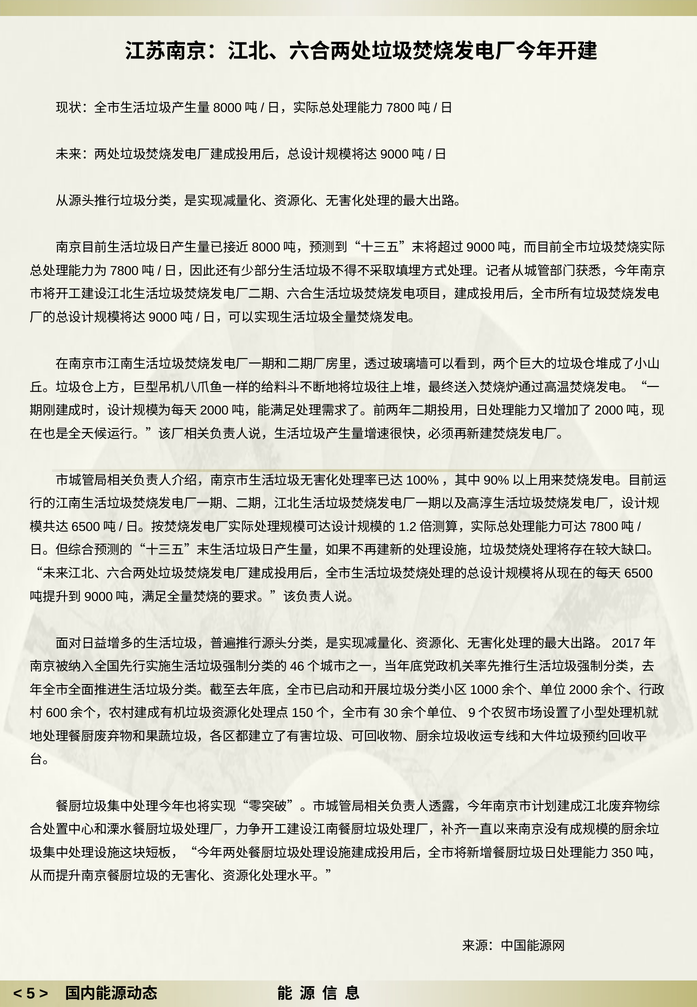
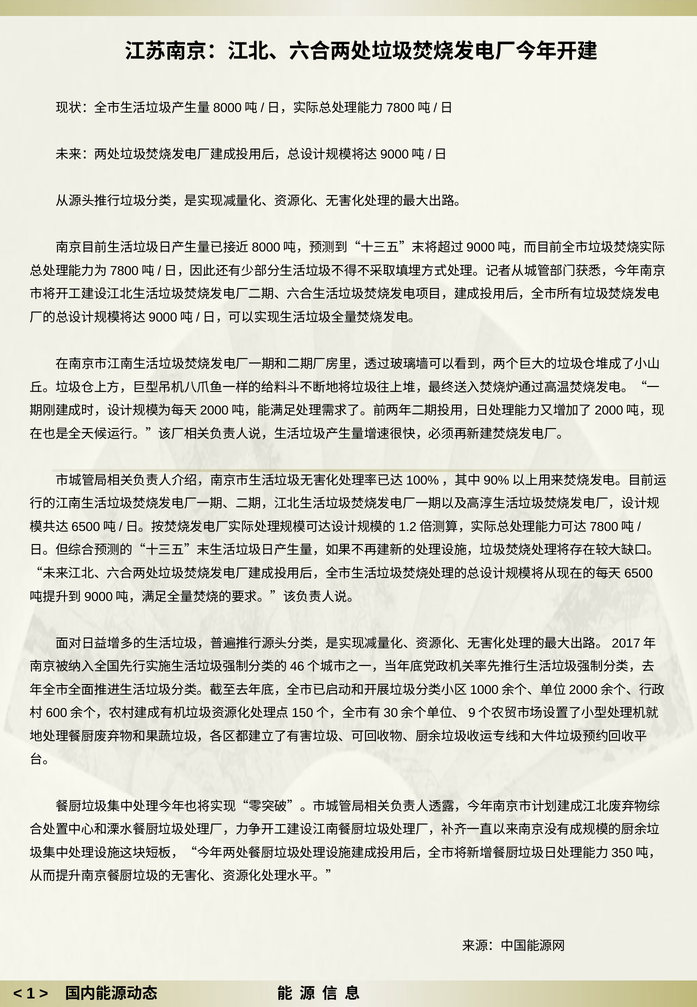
5: 5 -> 1 (31, 994)
